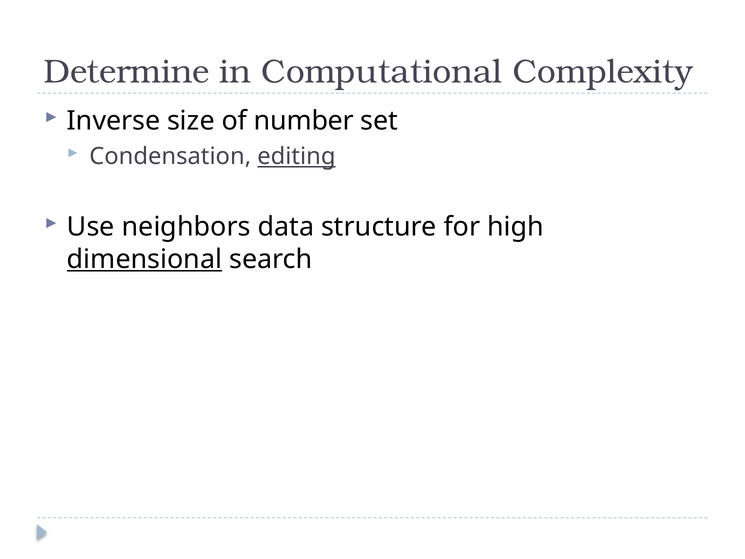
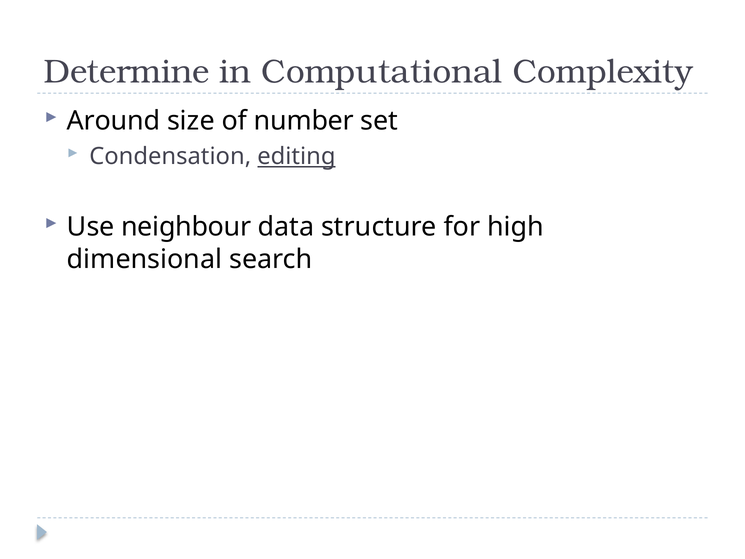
Inverse: Inverse -> Around (114, 121)
neighbors: neighbors -> neighbour (186, 227)
dimensional underline: present -> none (145, 259)
